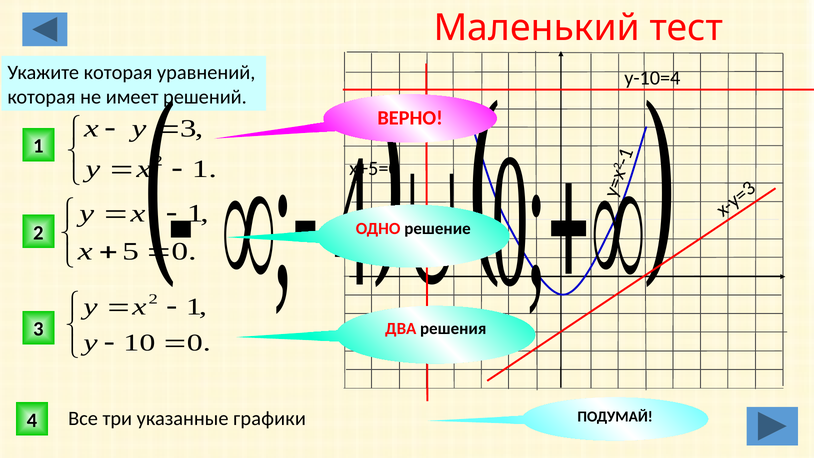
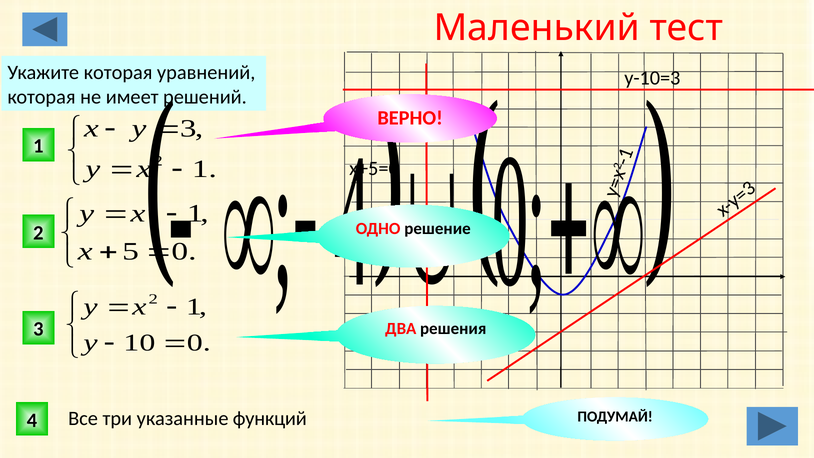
y-10=4: y-10=4 -> y-10=3 (652, 78)
графики: графики -> функций (270, 419)
